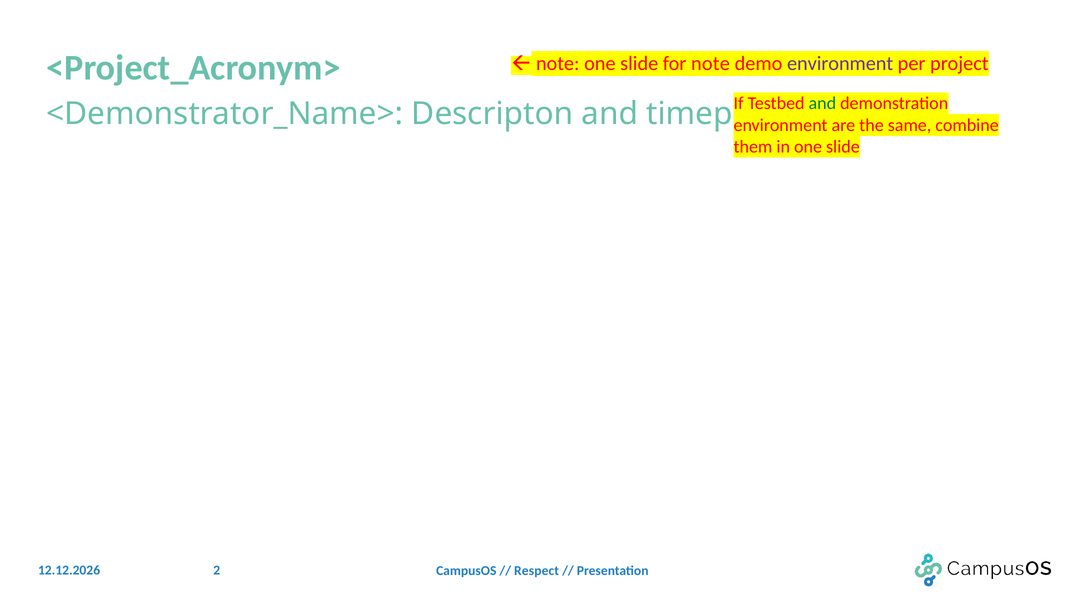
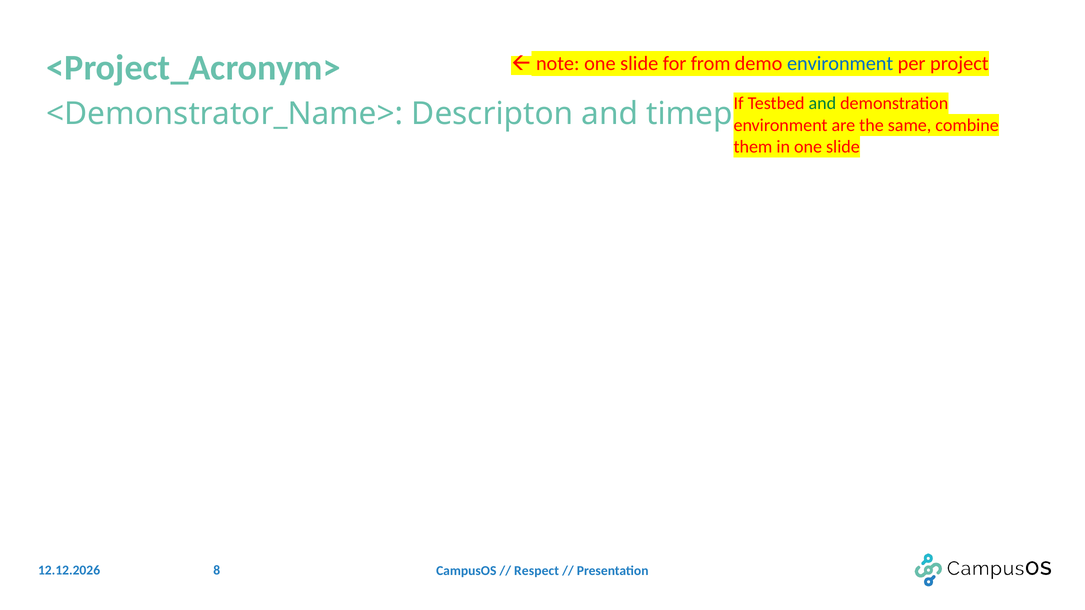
for note: note -> from (711, 64)
environment colour: purple -> blue (840, 64)
2: 2 -> 8 (217, 570)
